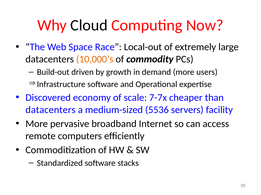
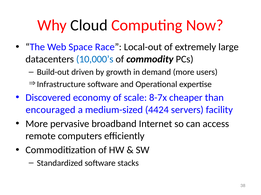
10,000’s colour: orange -> blue (95, 59)
7-7x: 7-7x -> 8-7x (158, 98)
datacenters: datacenters -> encouraged (51, 110)
5536: 5536 -> 4424 (157, 110)
